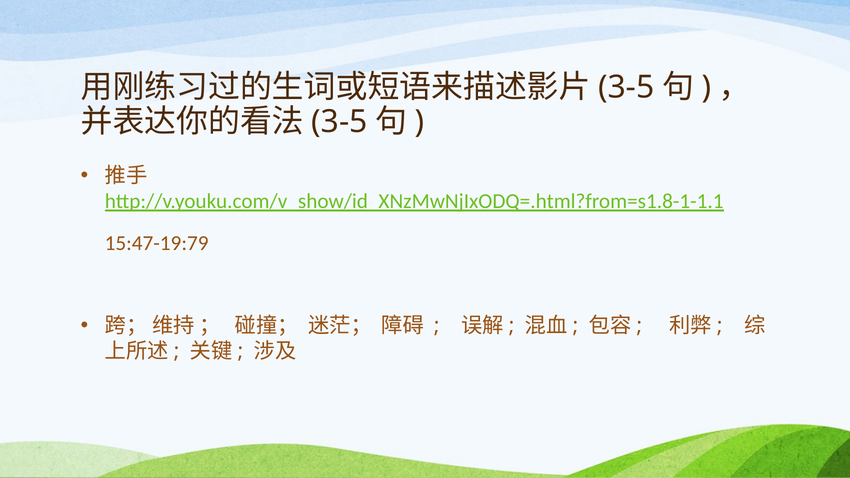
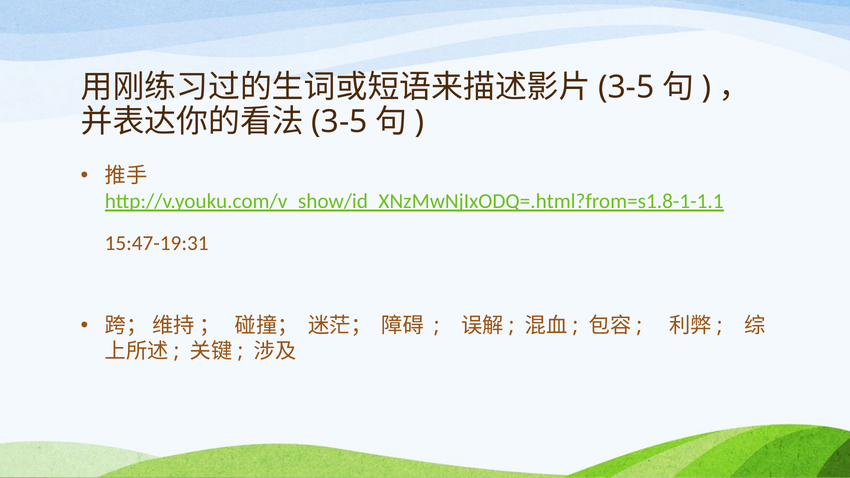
15:47-19:79: 15:47-19:79 -> 15:47-19:31 (157, 243)
